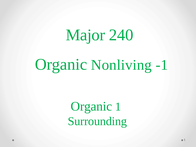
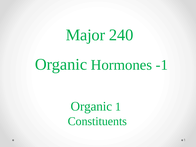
Nonliving: Nonliving -> Hormones (121, 65)
Surrounding: Surrounding -> Constituents (97, 121)
